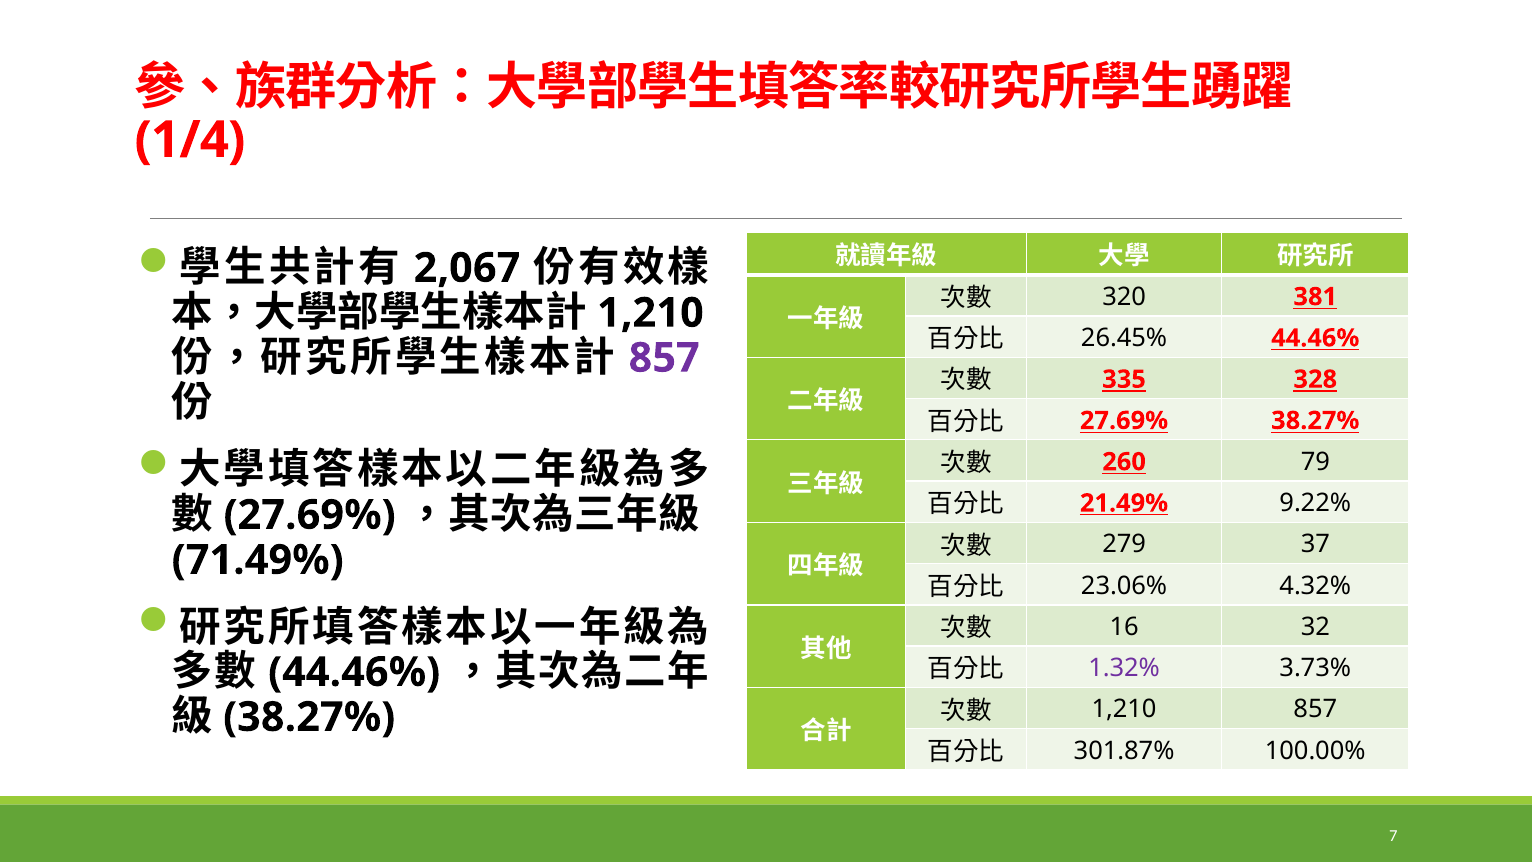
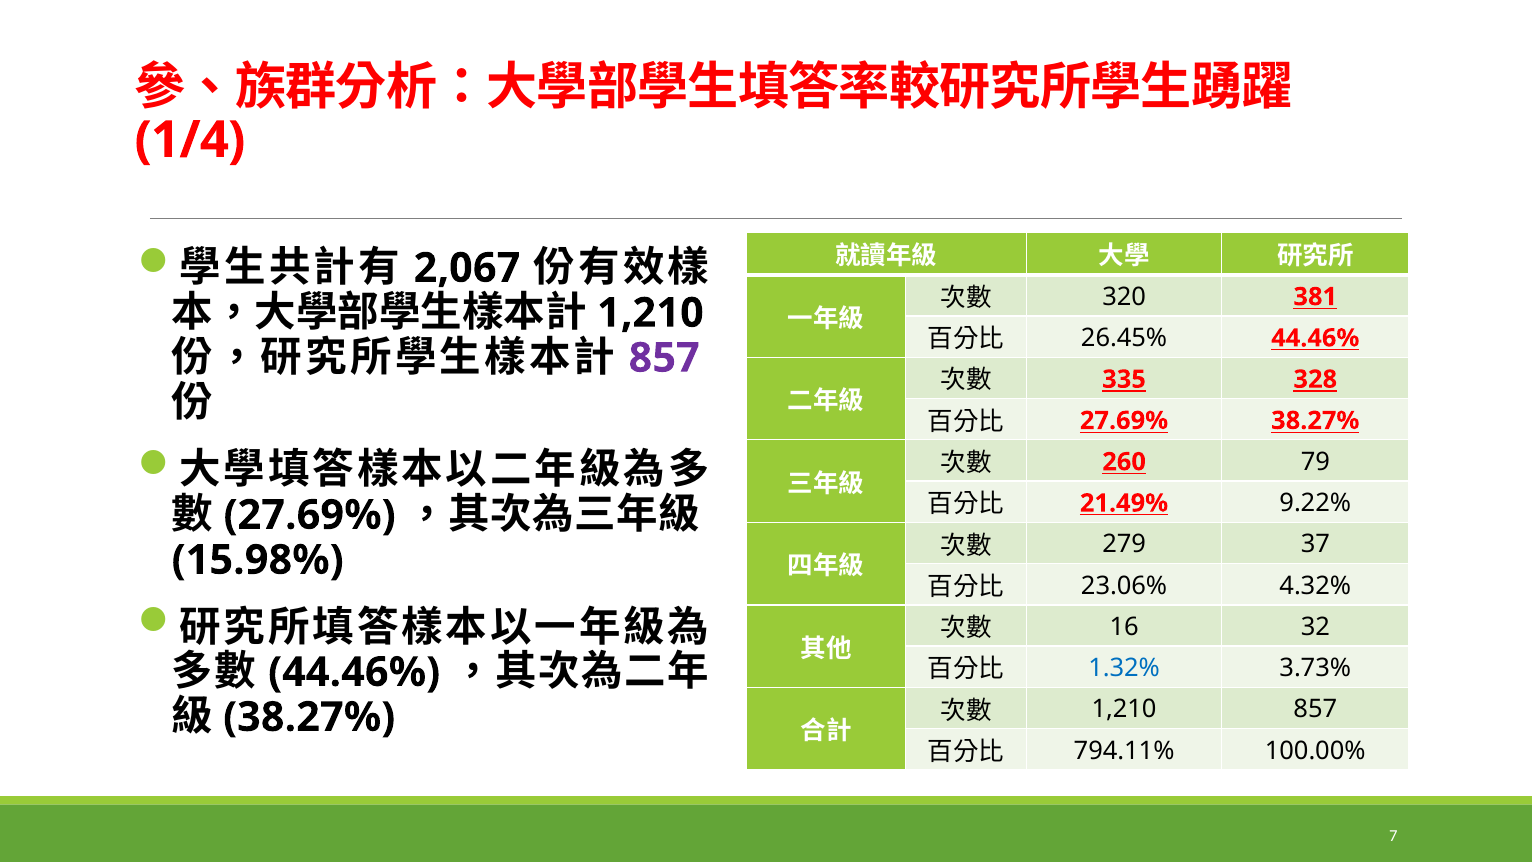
71.49%: 71.49% -> 15.98% (258, 560)
1.32% colour: purple -> blue (1124, 668)
301.87%: 301.87% -> 794.11% (1124, 751)
